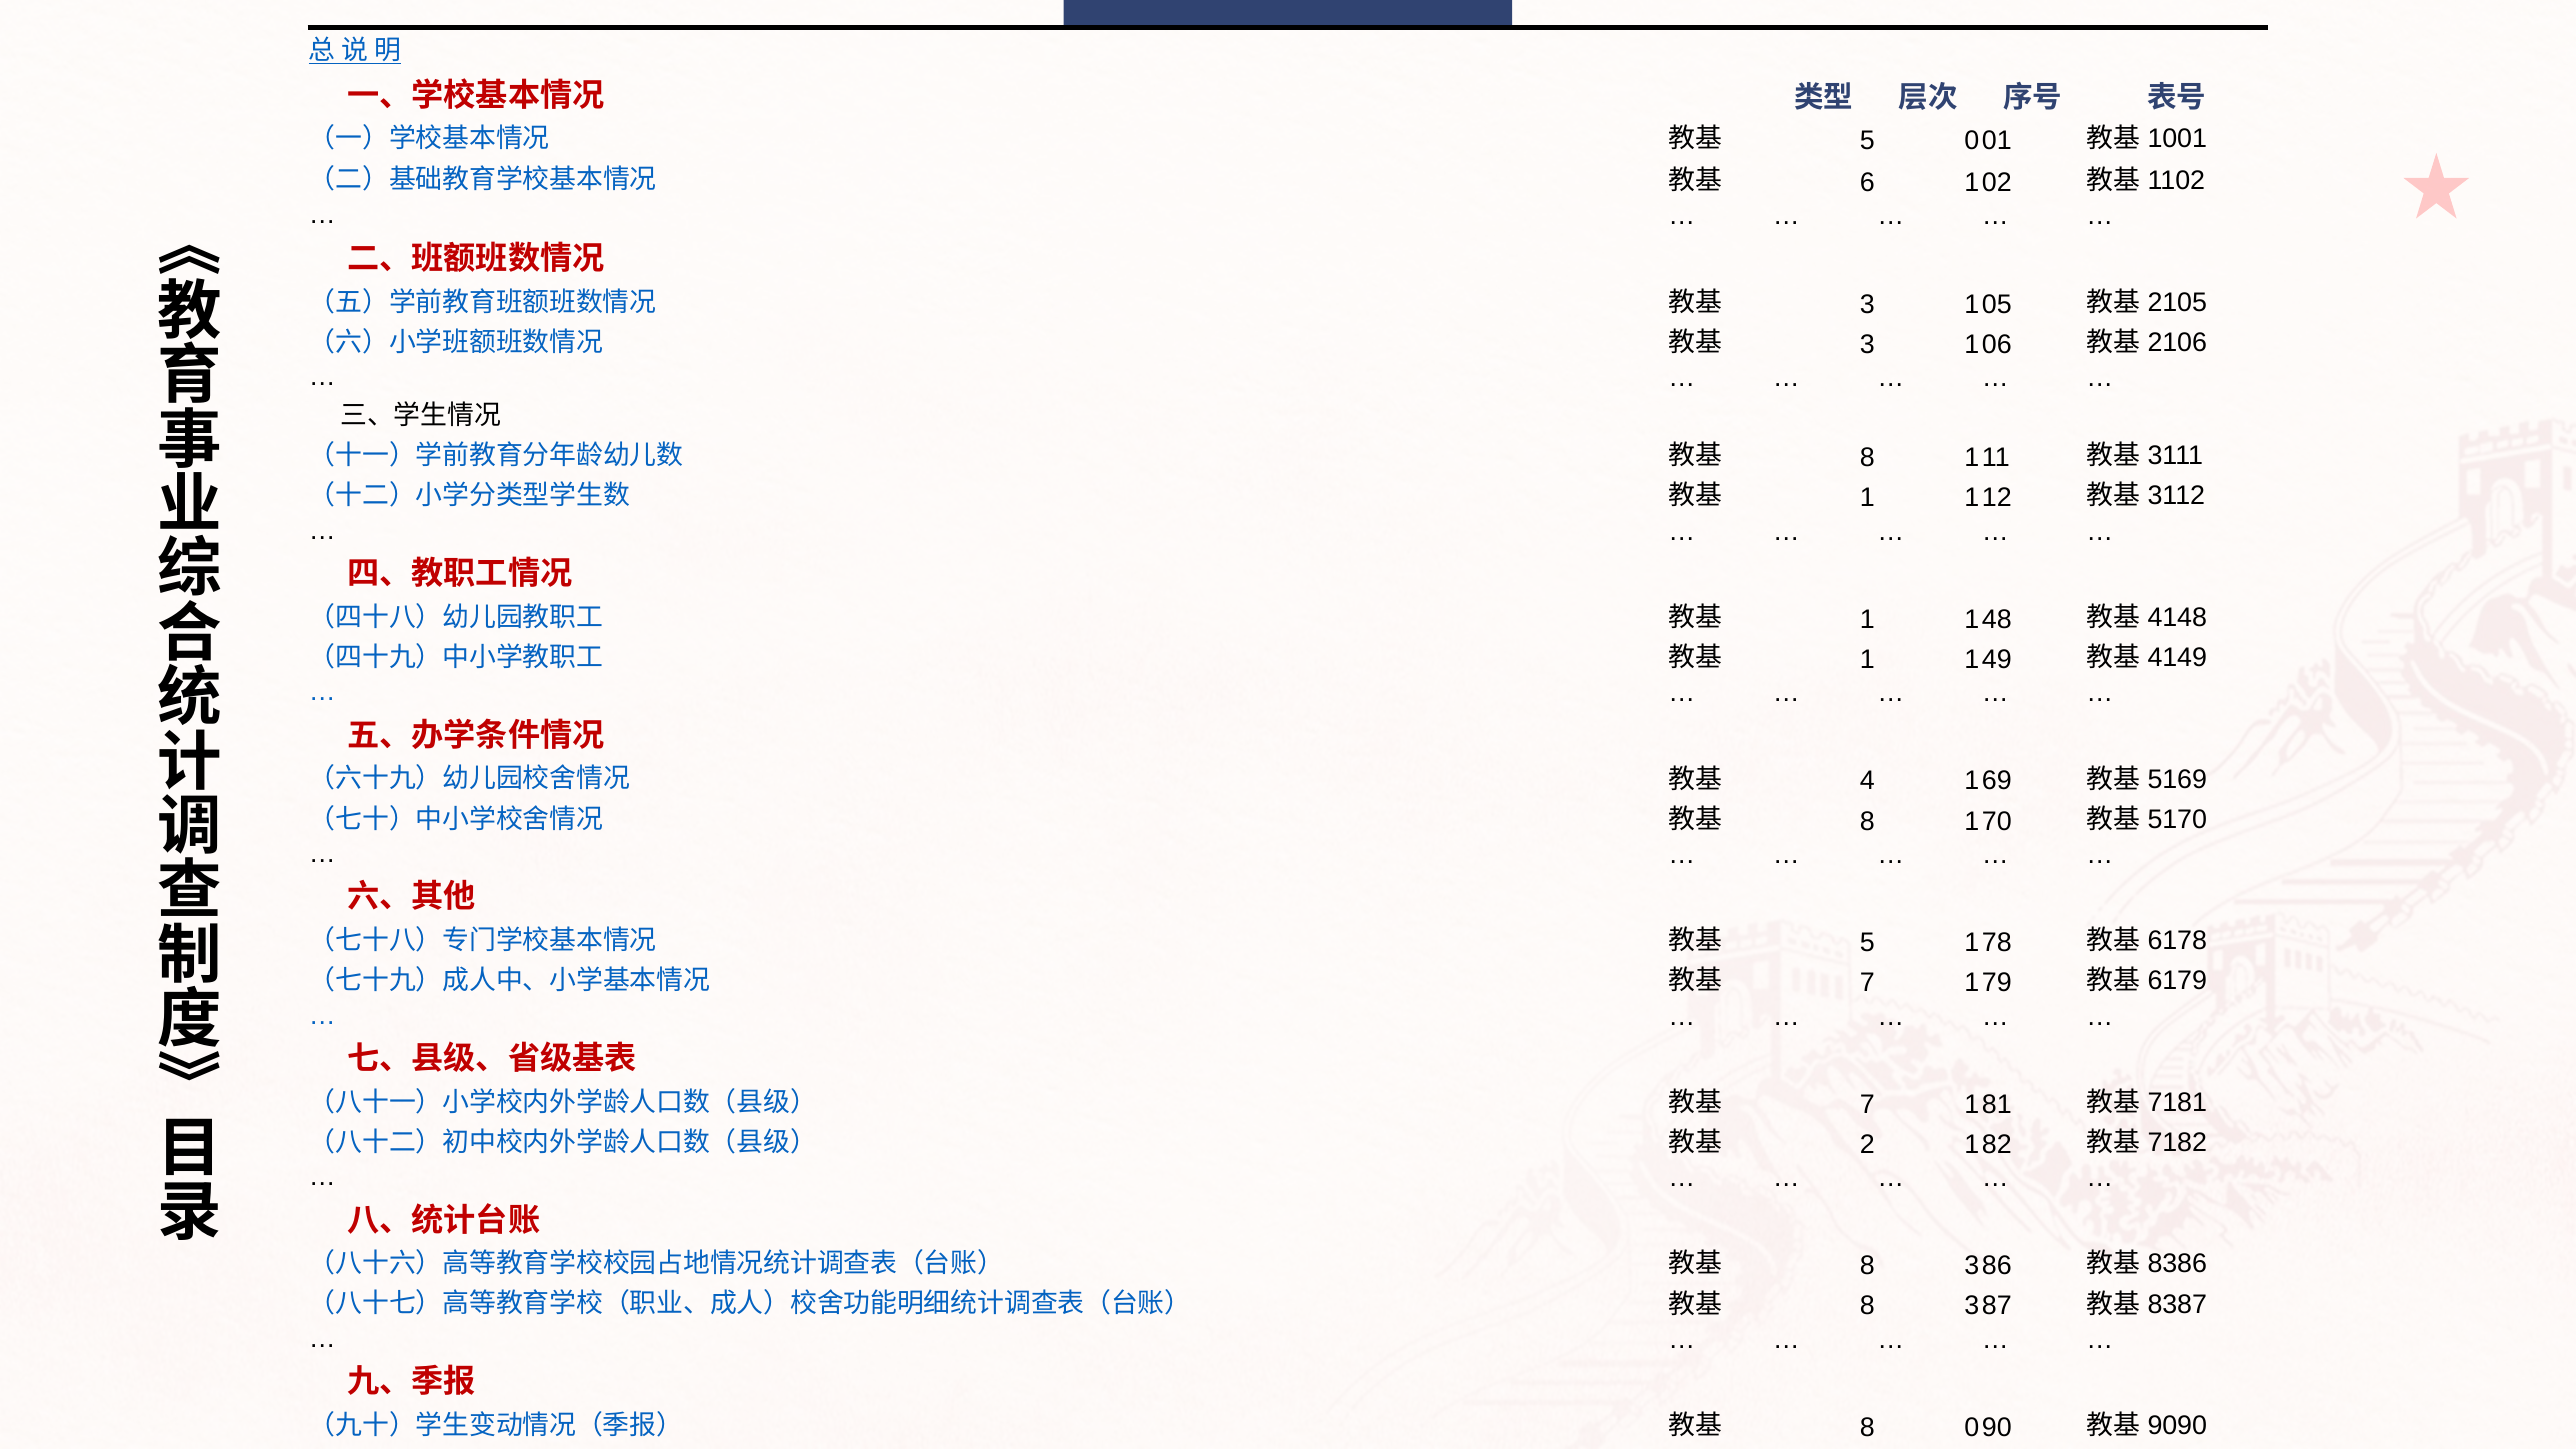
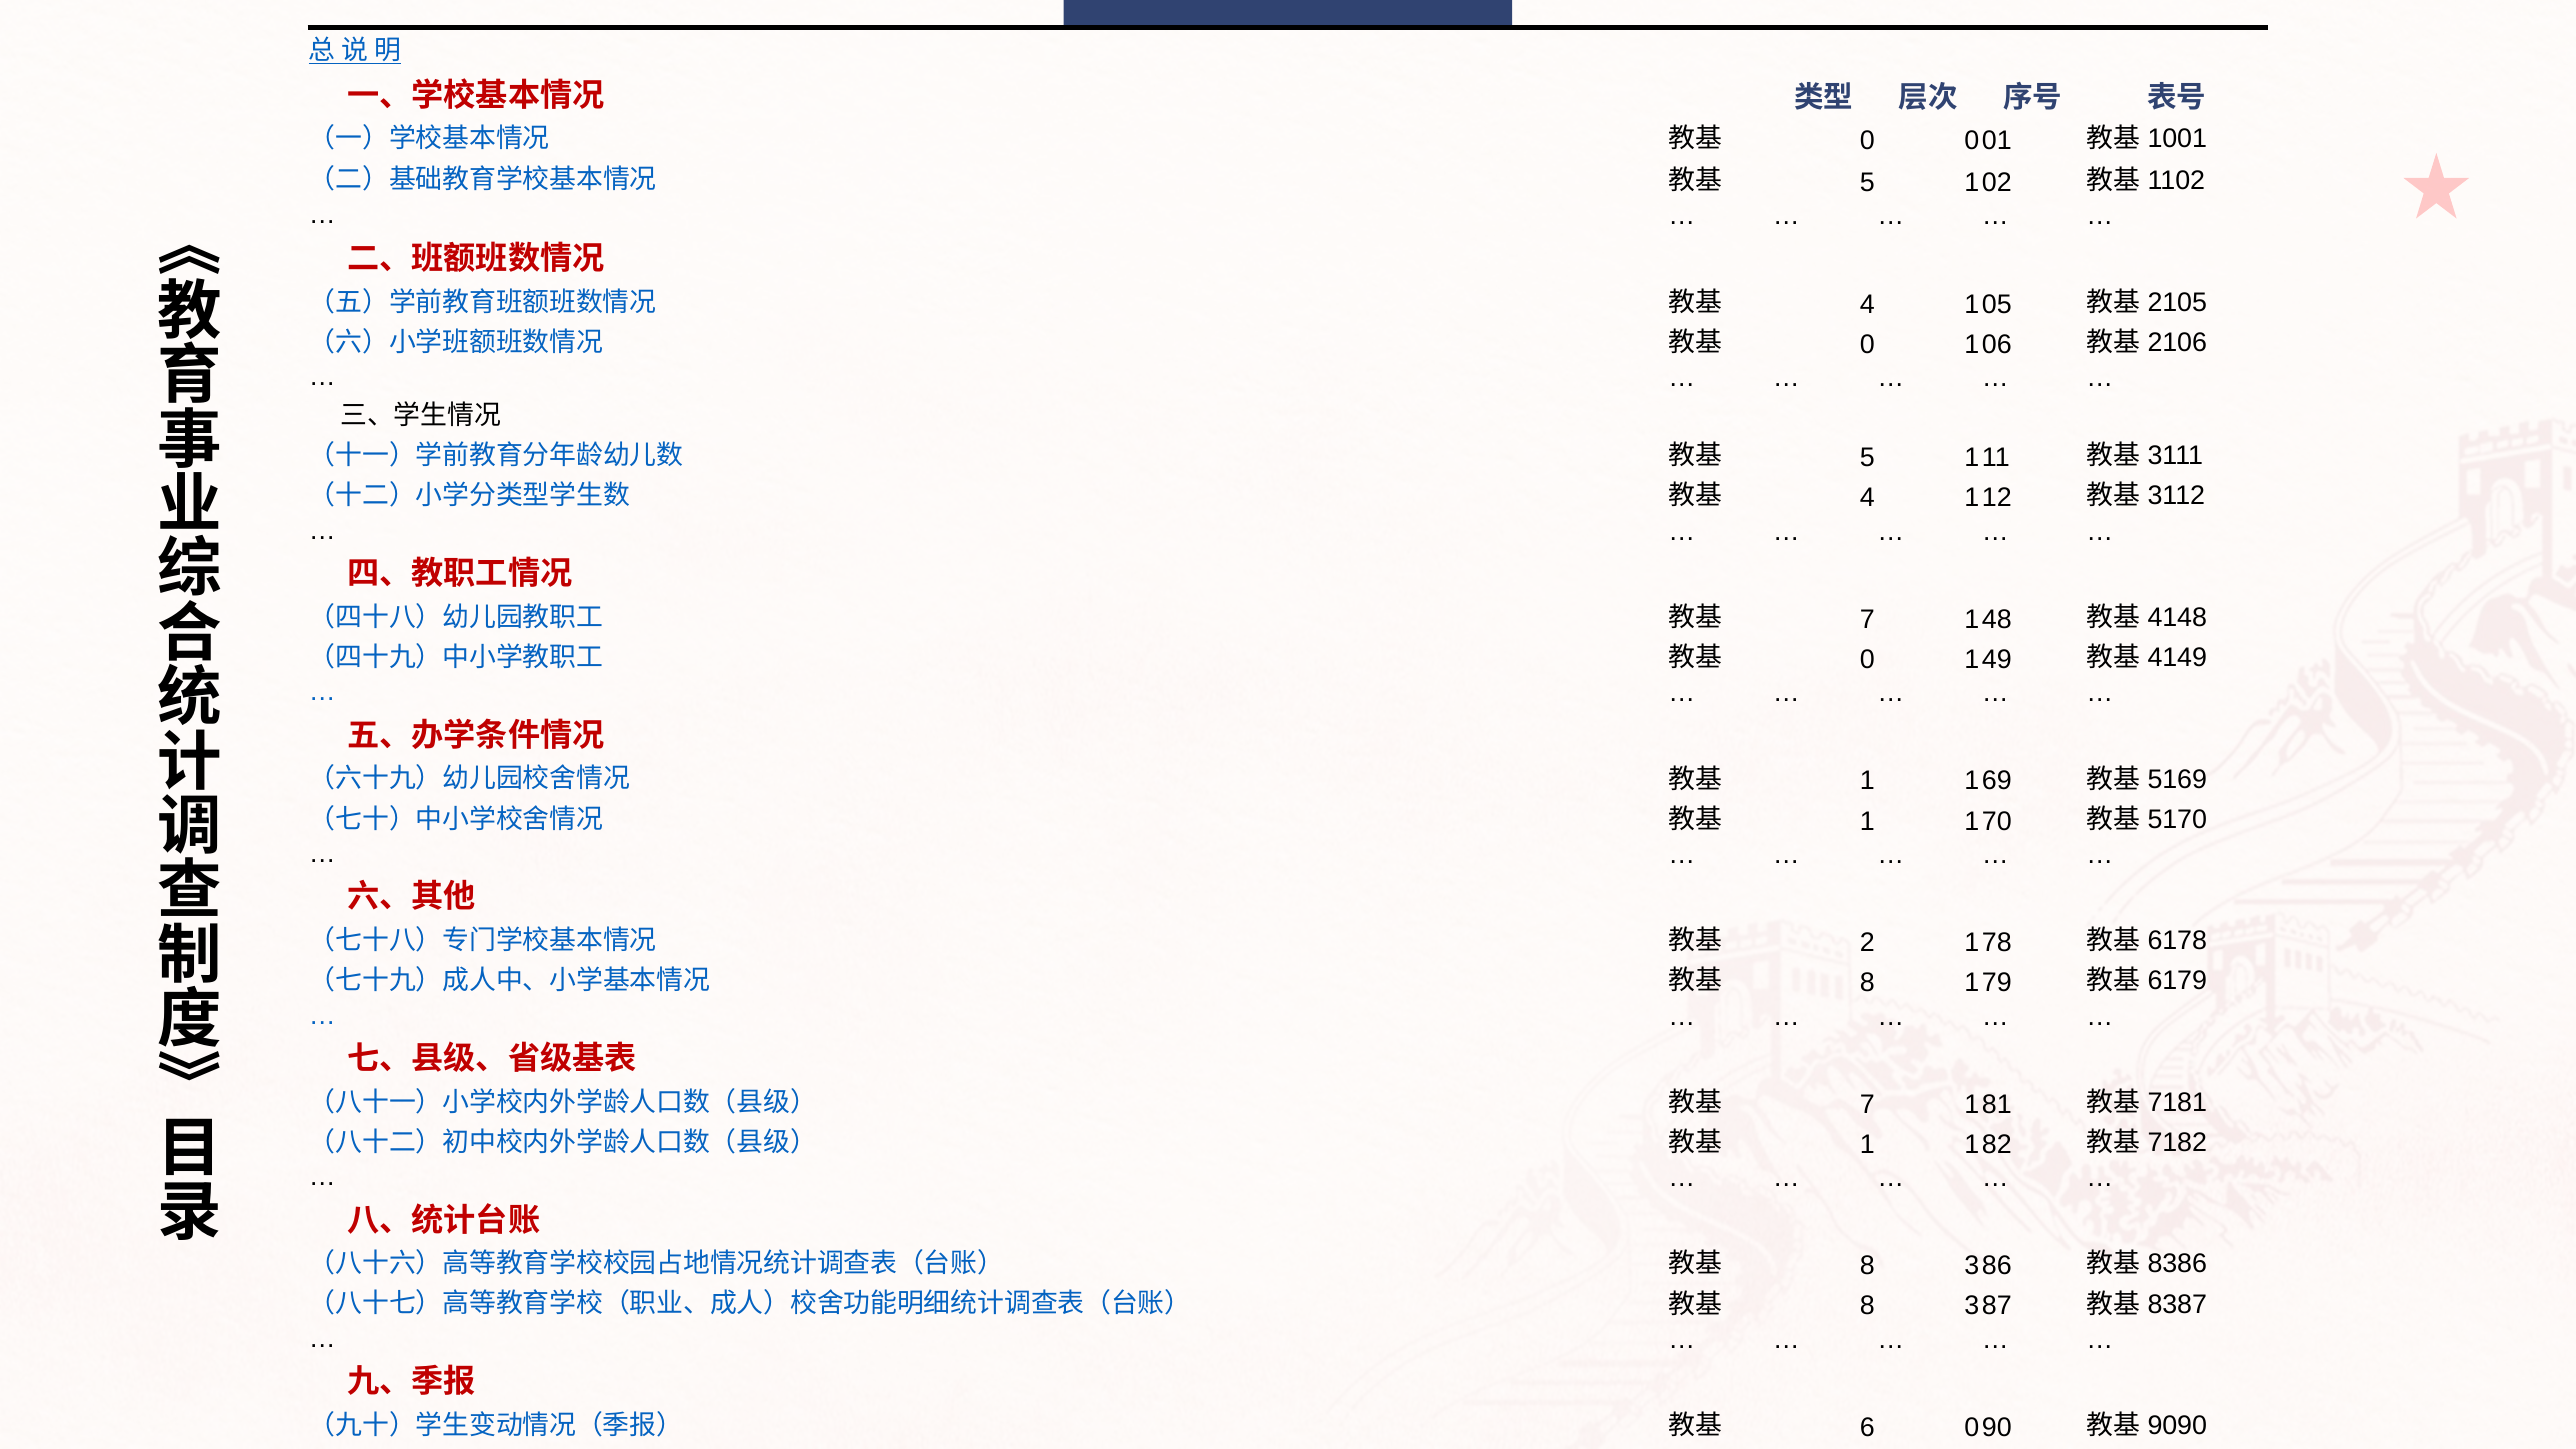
5: 5 -> 0 (1867, 141)
6: 6 -> 5 (1867, 183)
3: 3 -> 4 (1867, 304)
3: 3 -> 0 (1867, 344)
8: 8 -> 5 (1867, 458)
1: 1 -> 4 (1867, 498)
1: 1 -> 7 (1867, 619)
1: 1 -> 0 (1867, 660)
4: 4 -> 1 (1867, 781)
8: 8 -> 1 (1867, 821)
5: 5 -> 2 (1867, 943)
7: 7 -> 8 (1867, 983)
2: 2 -> 1 (1867, 1144)
8: 8 -> 6 (1867, 1428)
